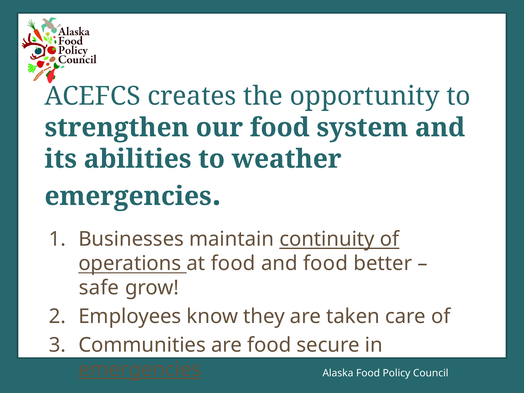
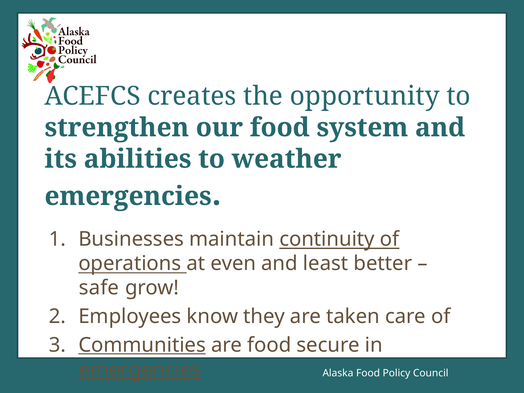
at food: food -> even (233, 263)
and food: food -> least (326, 263)
Communities underline: none -> present (142, 345)
